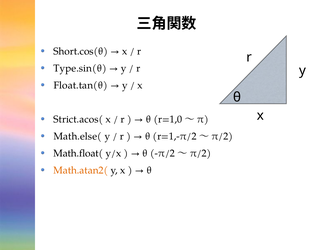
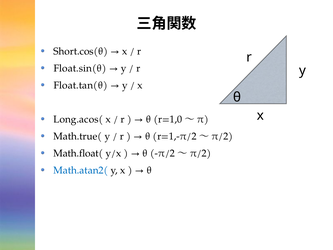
Type.sin(θ: Type.sin(θ -> Float.sin(θ (80, 68)
Strict.acos(: Strict.acos( -> Long.acos( (78, 119)
Math.else(: Math.else( -> Math.true( (78, 136)
Math.atan2( colour: orange -> blue (81, 170)
